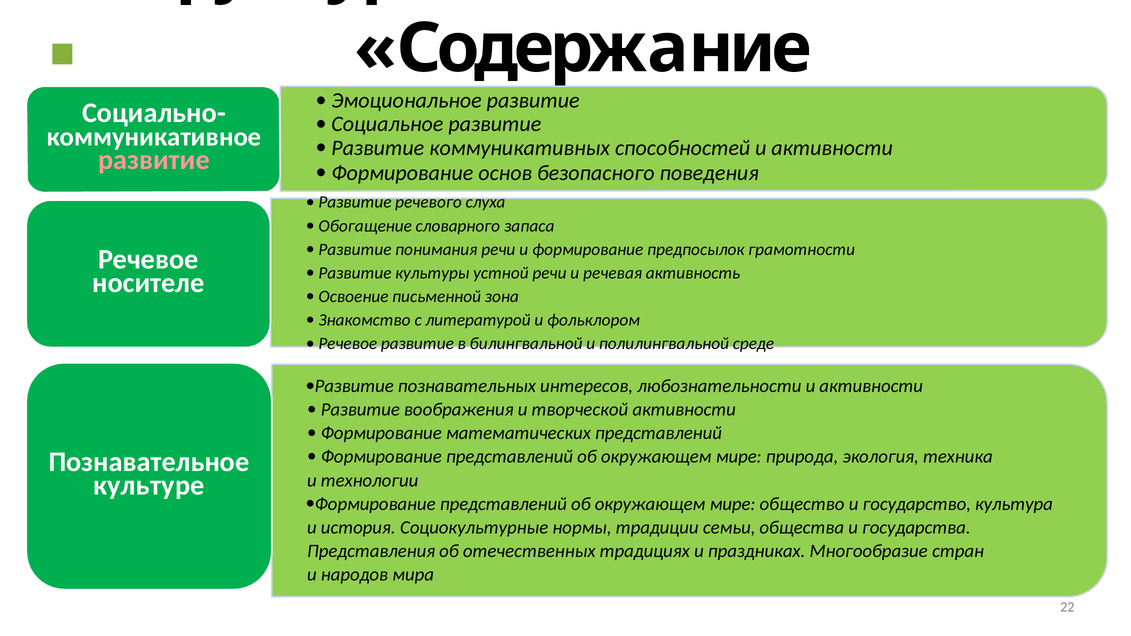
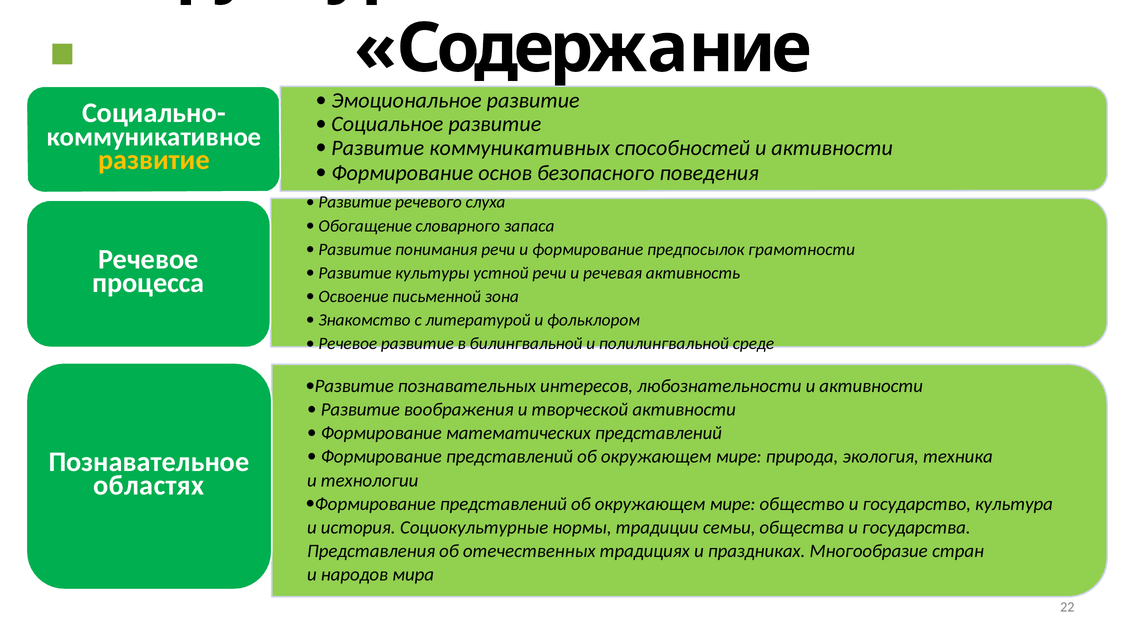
развитие colour: pink -> yellow (154, 160)
носителе: носителе -> процесса (148, 283)
культуре: культуре -> областях (149, 486)
